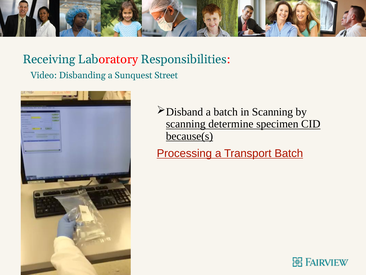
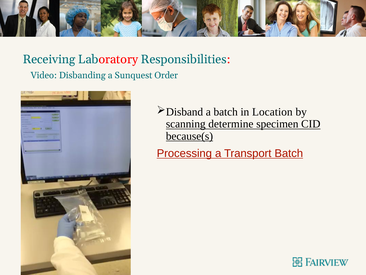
Street: Street -> Order (166, 75)
in Scanning: Scanning -> Location (272, 112)
